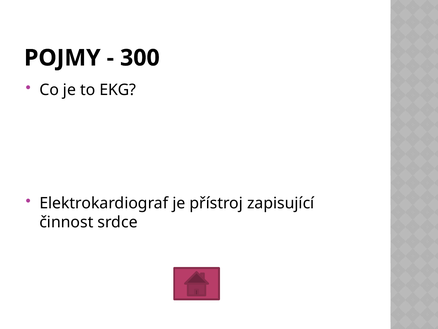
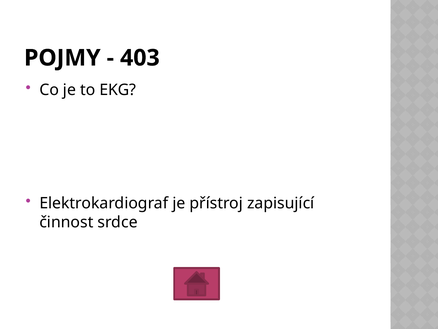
300: 300 -> 403 (140, 58)
